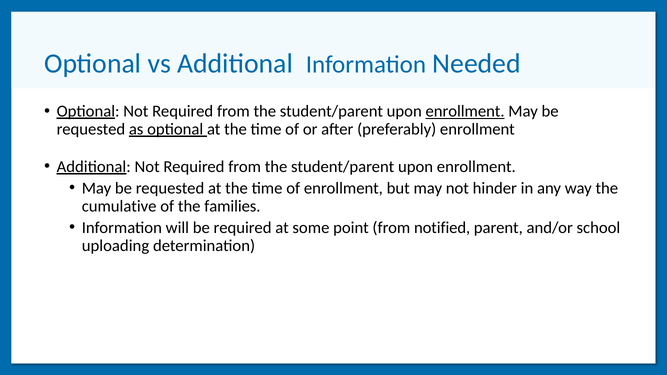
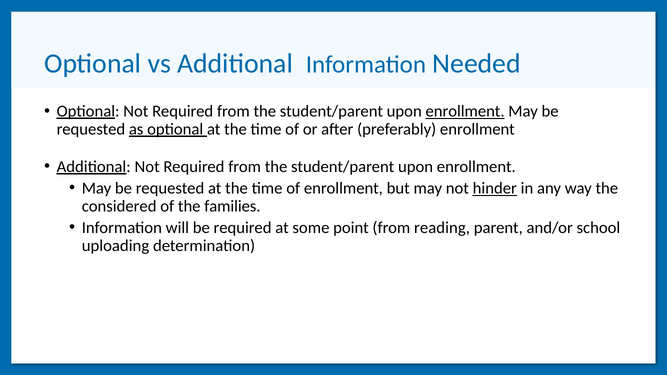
hinder underline: none -> present (495, 188)
cumulative: cumulative -> considered (119, 206)
notified: notified -> reading (442, 228)
